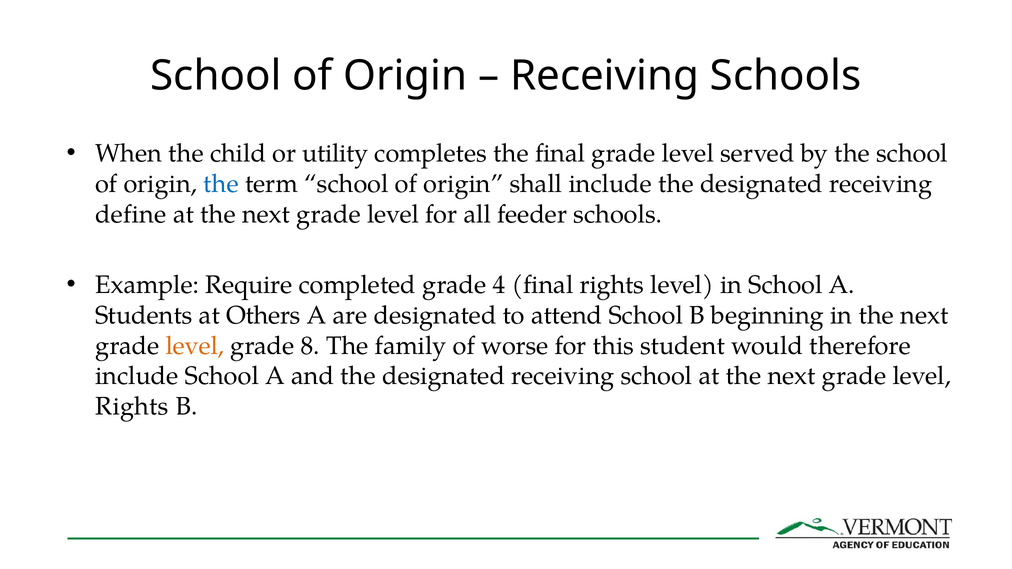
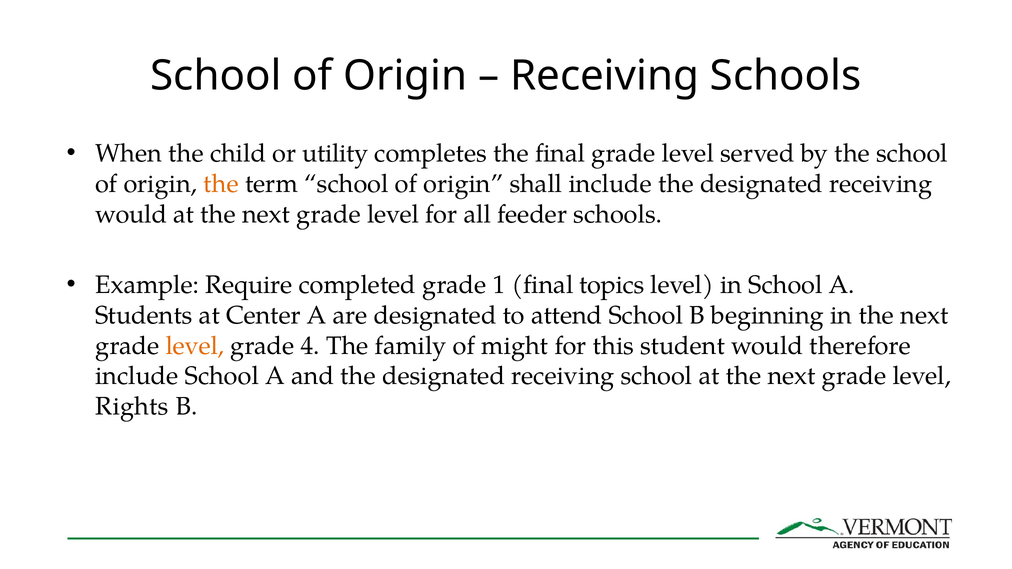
the colour: blue -> orange (221, 184)
define: define -> would (131, 214)
4: 4 -> 1 (499, 285)
final rights: rights -> topics (612, 285)
Others: Others -> Center (263, 315)
8: 8 -> 4 (310, 346)
worse: worse -> might (515, 346)
